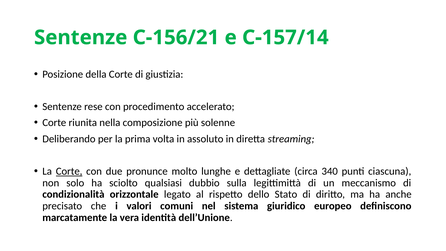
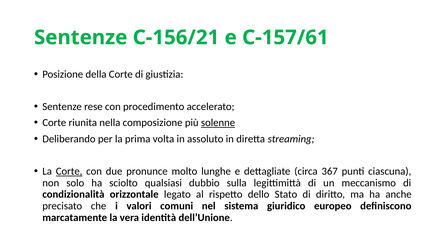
C-157/14: C-157/14 -> C-157/61 (285, 37)
solenne underline: none -> present (218, 123)
340: 340 -> 367 (330, 171)
